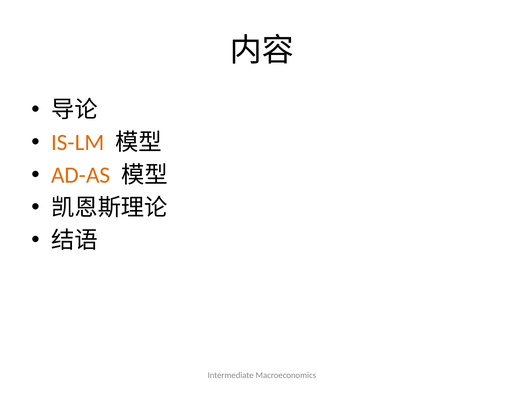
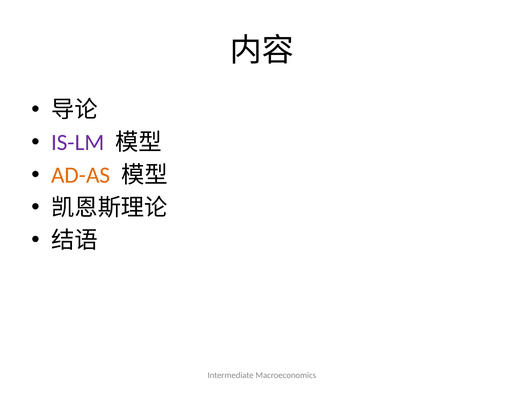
IS-LM colour: orange -> purple (78, 143)
